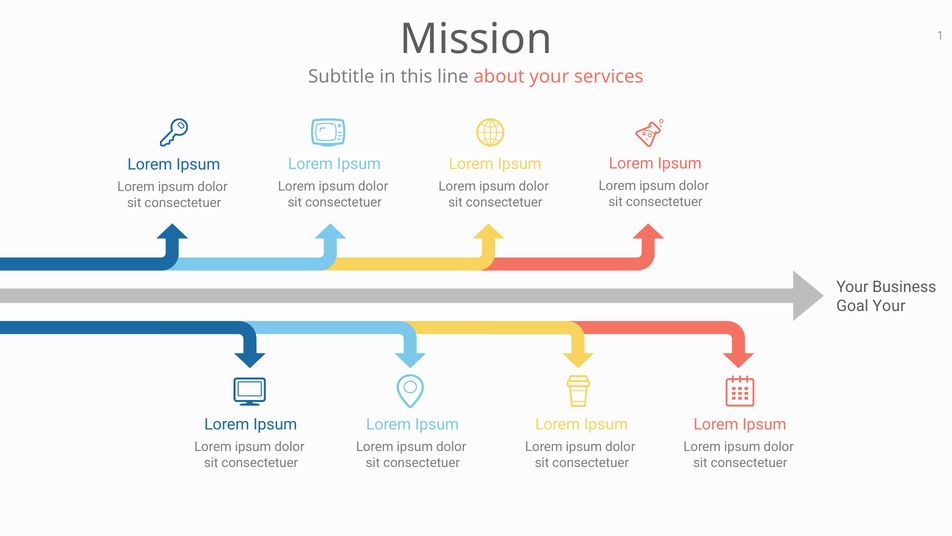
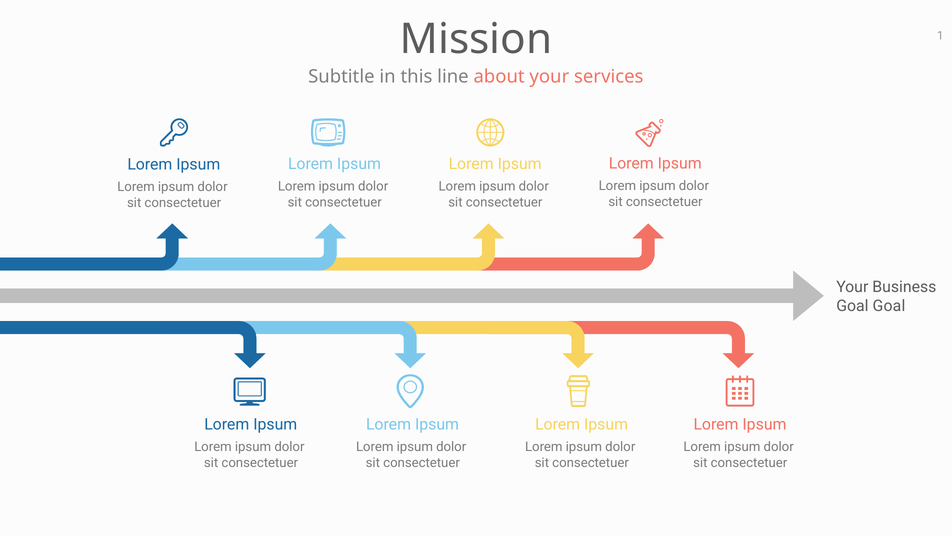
Goal Your: Your -> Goal (889, 306)
